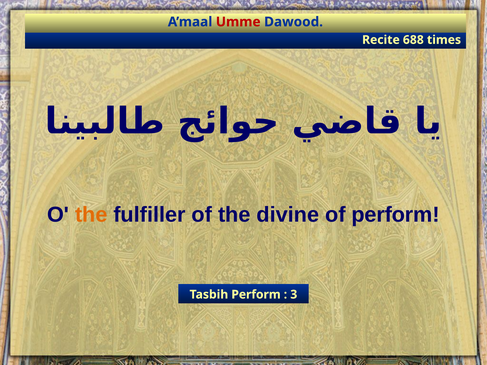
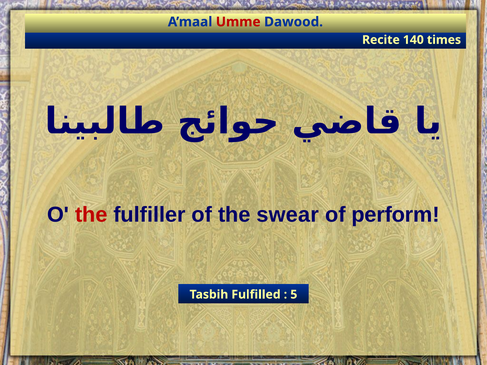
688: 688 -> 140 (413, 40)
the colour: orange -> red (91, 215)
divine: divine -> swear (288, 215)
Tasbih Perform: Perform -> Fulfilled (256, 295)
3: 3 -> 5 (294, 295)
